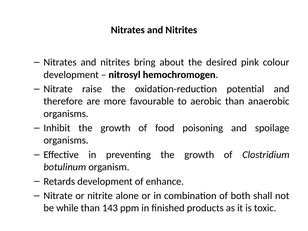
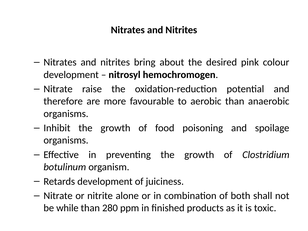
enhance: enhance -> juiciness (165, 181)
143: 143 -> 280 (110, 208)
